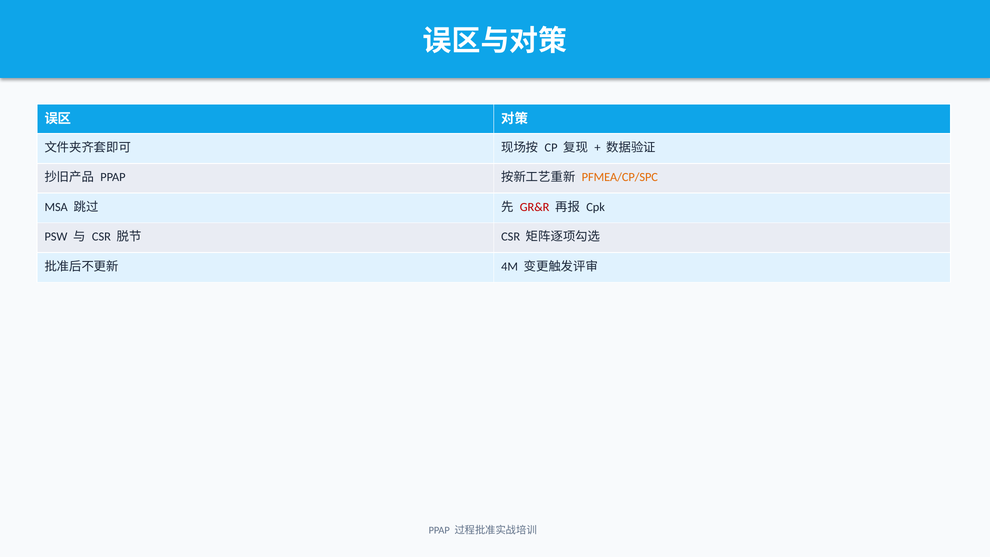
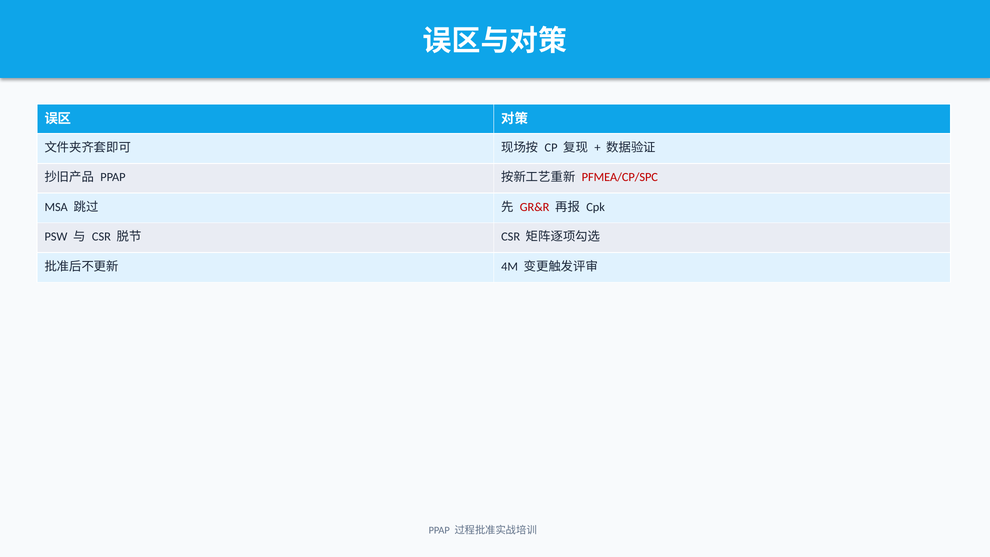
PFMEA/CP/SPC colour: orange -> red (620, 177)
